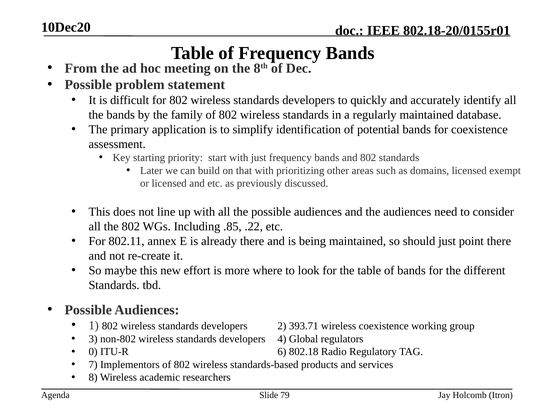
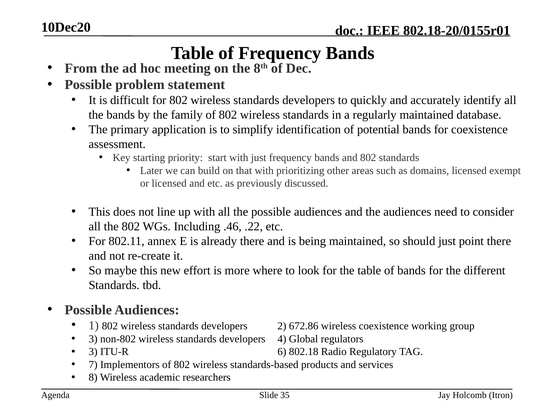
.85: .85 -> .46 (232, 226)
393.71: 393.71 -> 672.86 (304, 326)
0: 0 -> 3 (93, 352)
79: 79 -> 35 (285, 395)
